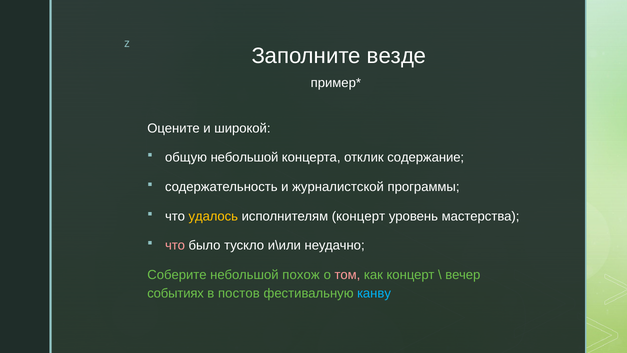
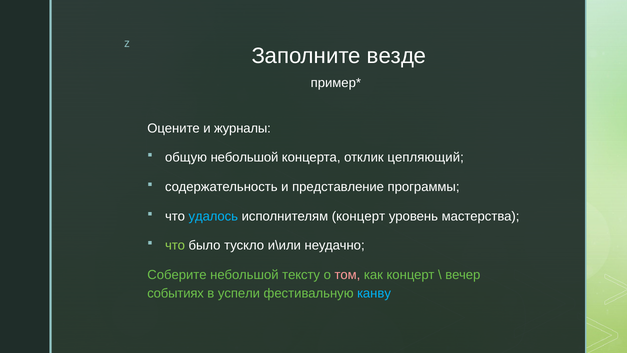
широкой: широкой -> журналы (242, 128)
содержание: содержание -> цепляющий (426, 157)
журналистской: журналистской -> представление (338, 187)
удалось colour: yellow -> light blue (213, 216)
что colour: pink -> light green (175, 245)
похож: похож -> тексту (301, 275)
постов: постов -> успели (239, 293)
